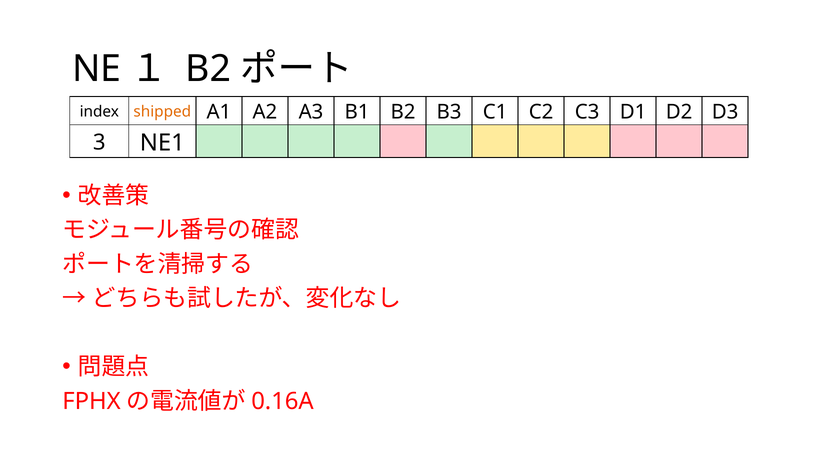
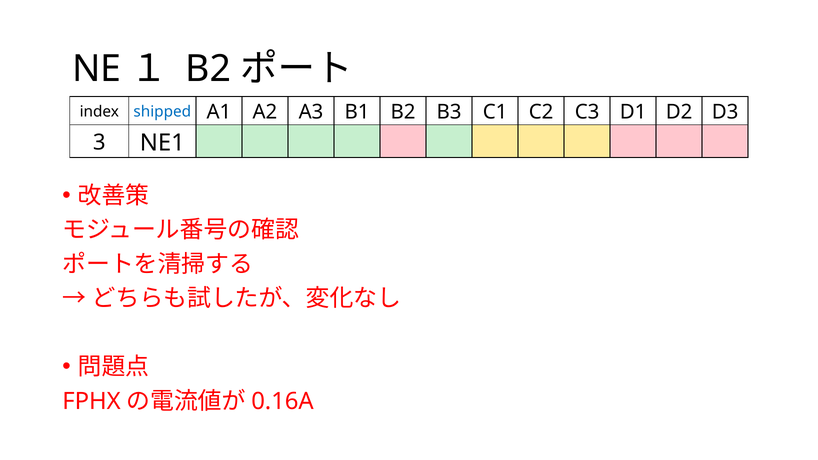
shipped colour: orange -> blue (162, 112)
